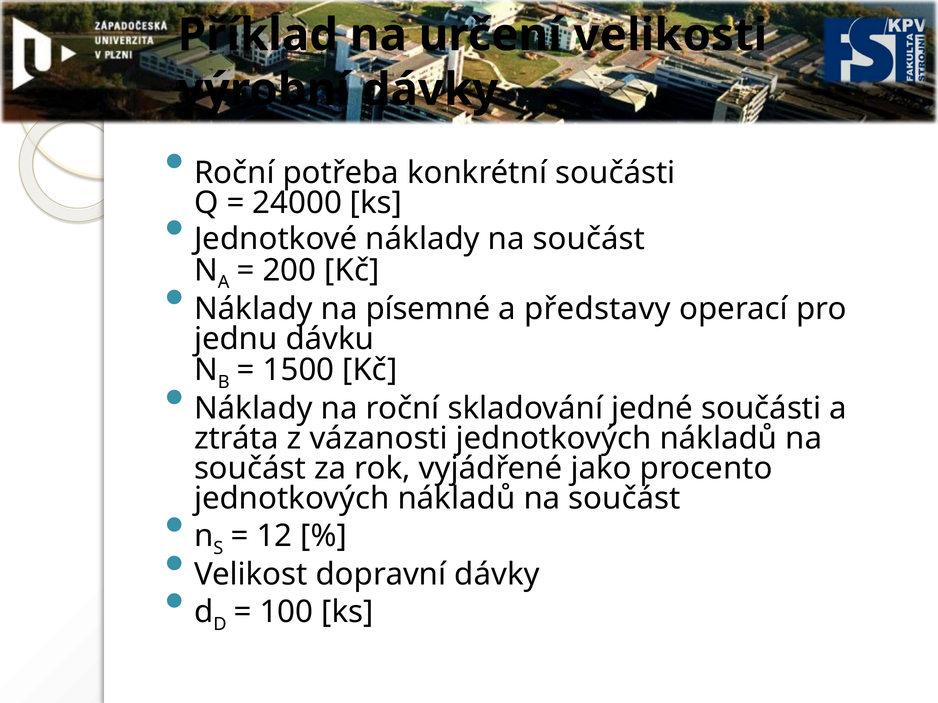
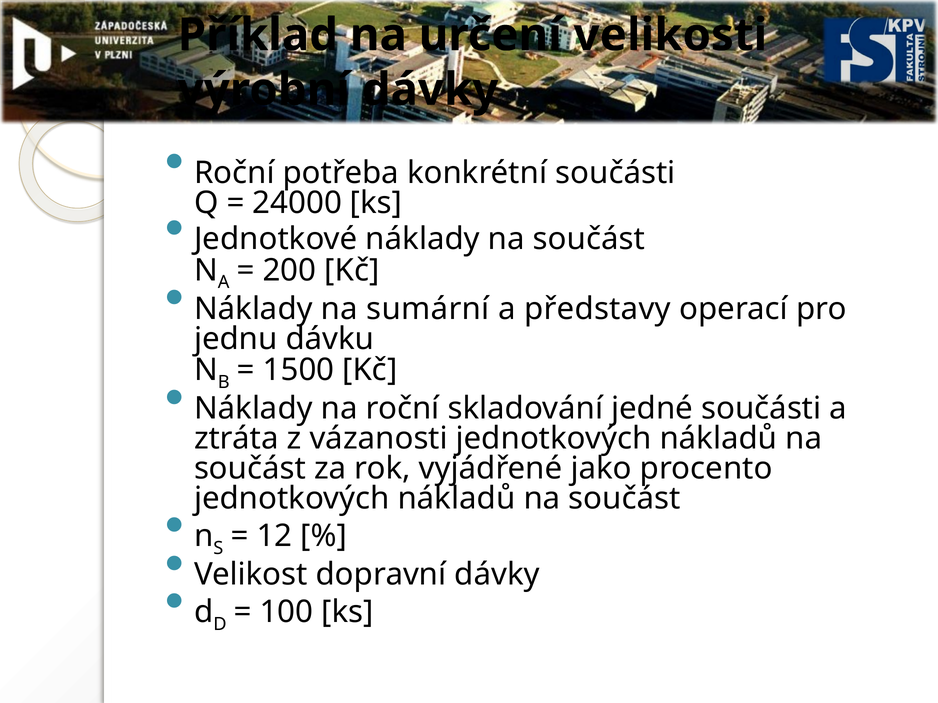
písemné: písemné -> sumární (428, 309)
